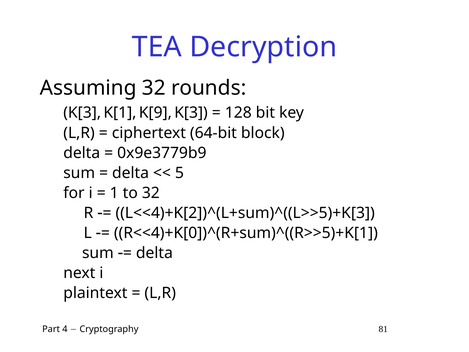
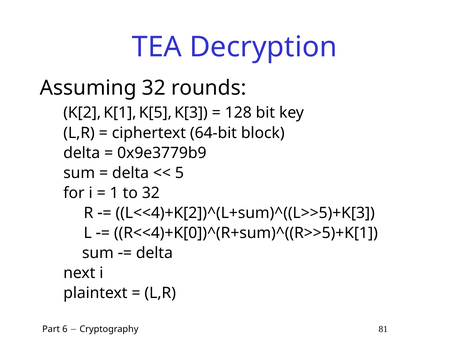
K[3: K[3 -> K[2 (82, 112)
K[9: K[9 -> K[5 (155, 112)
4: 4 -> 6 (65, 329)
